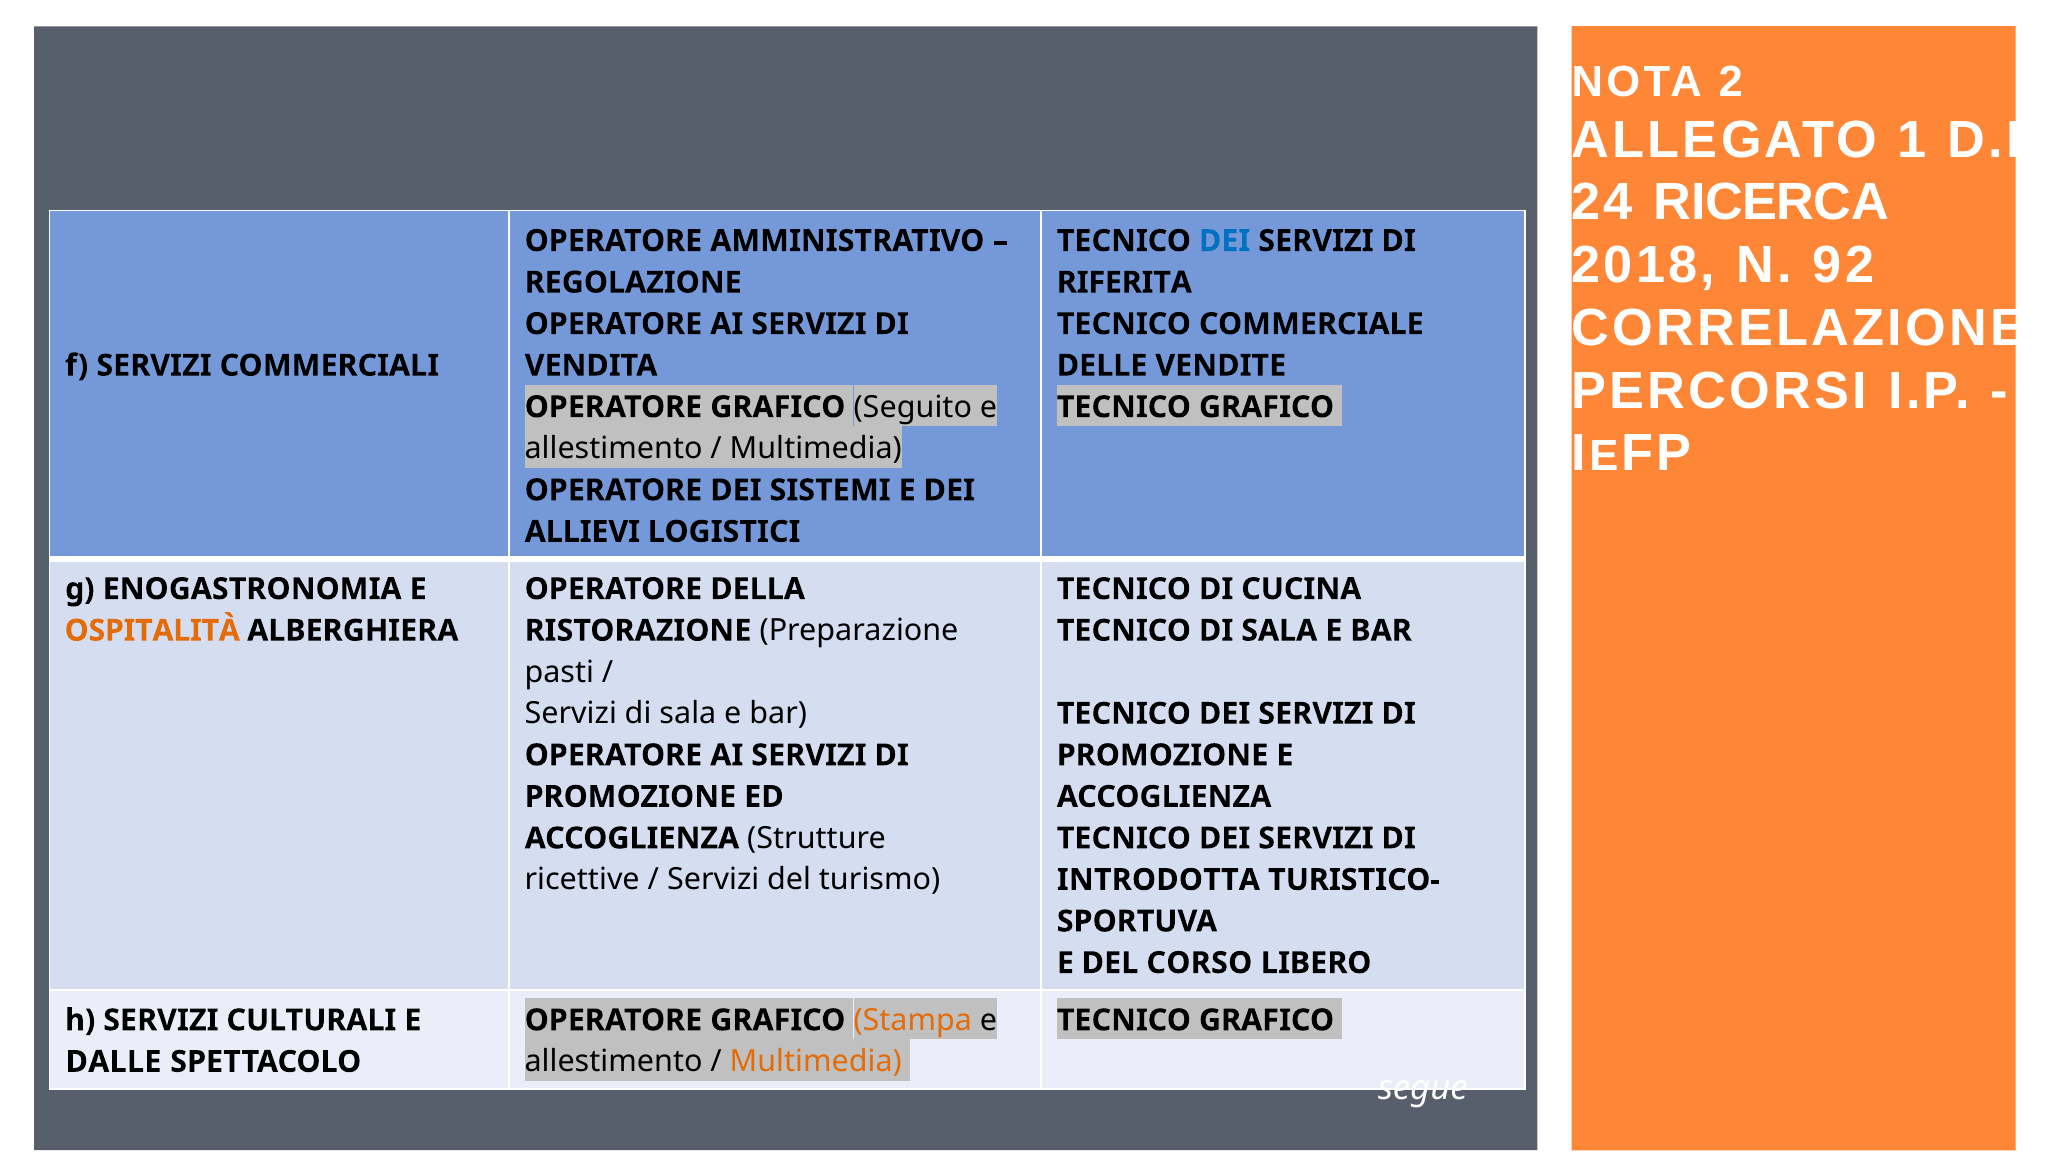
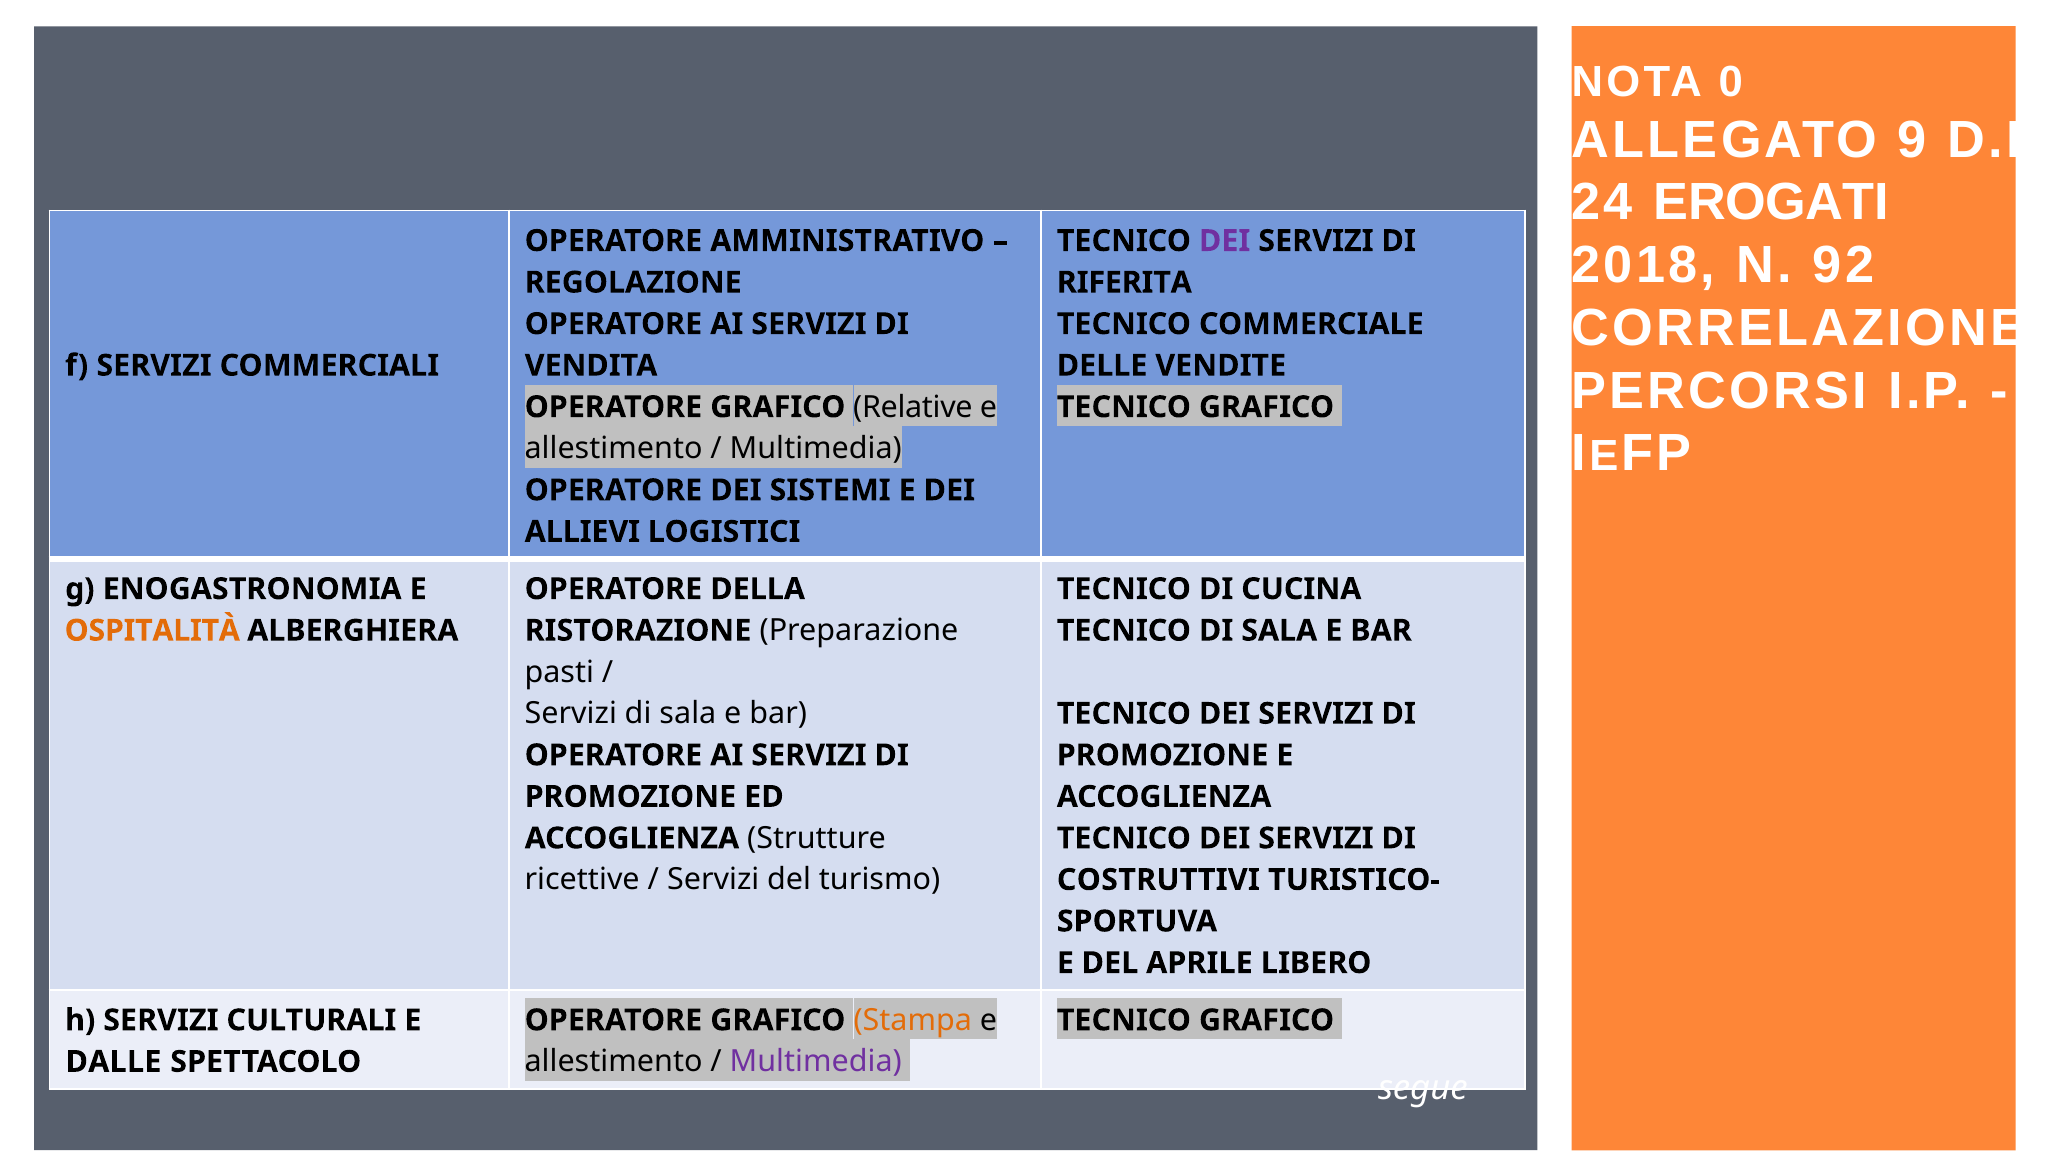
2: 2 -> 0 (1731, 82)
1: 1 -> 9 (1912, 140)
RICERCA: RICERCA -> EROGATI (1771, 203)
DEI colour: blue -> purple (1225, 241)
Seguito: Seguito -> Relative (913, 407)
INTRODOTTA: INTRODOTTA -> COSTRUTTIVI (1158, 880)
CORSO: CORSO -> APRILE (1199, 963)
Multimedia colour: orange -> purple (816, 1062)
